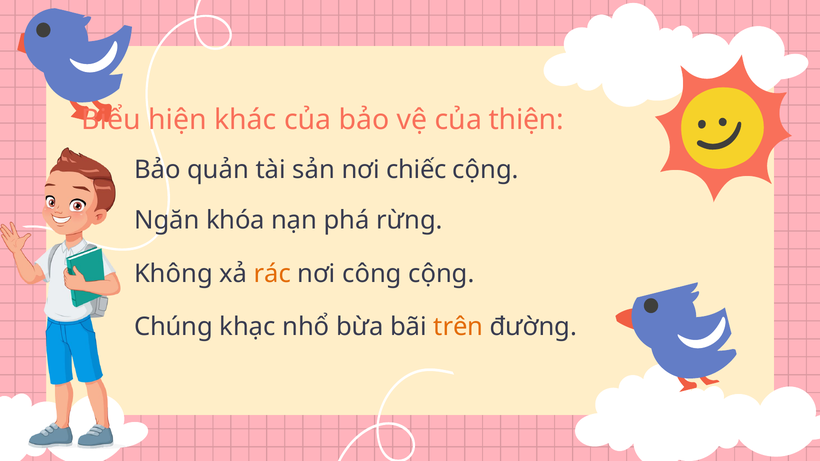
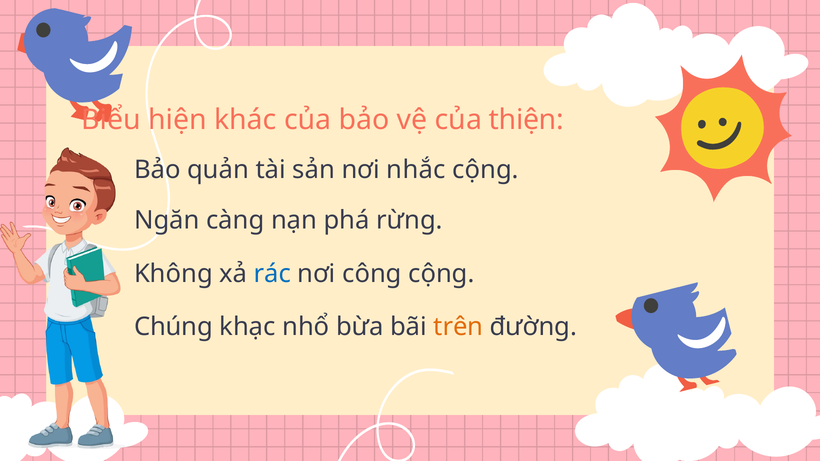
chiếc: chiếc -> nhắc (416, 170)
khóa: khóa -> càng (235, 220)
rác colour: orange -> blue (272, 274)
